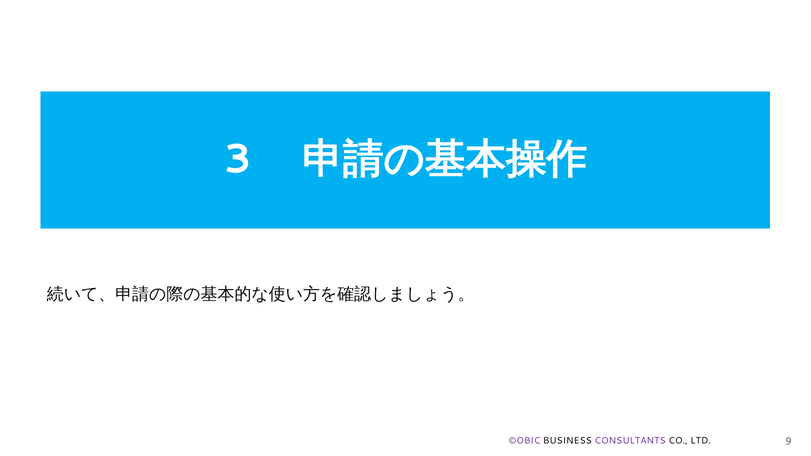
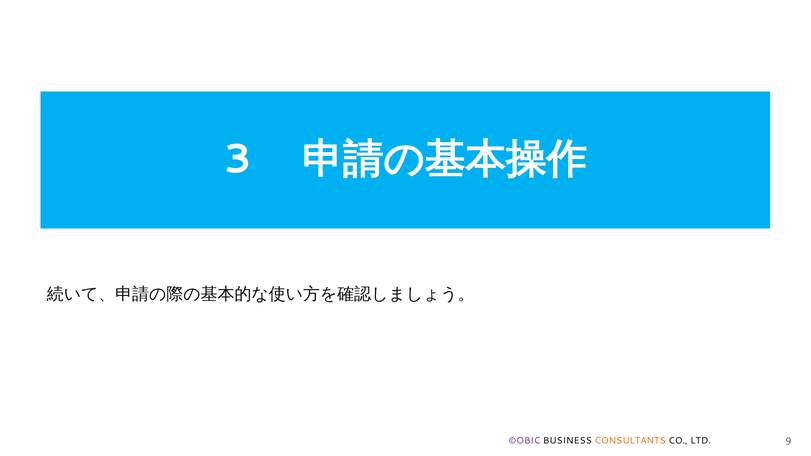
CONSULTANTS colour: purple -> orange (630, 441)
